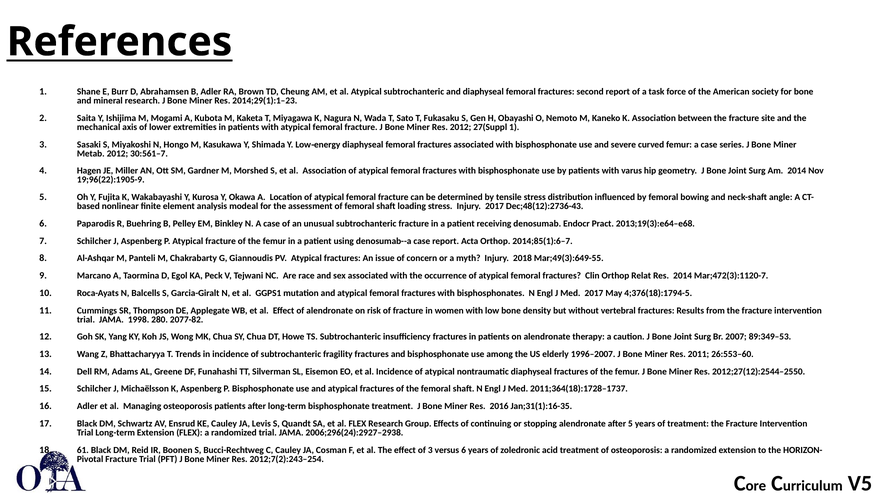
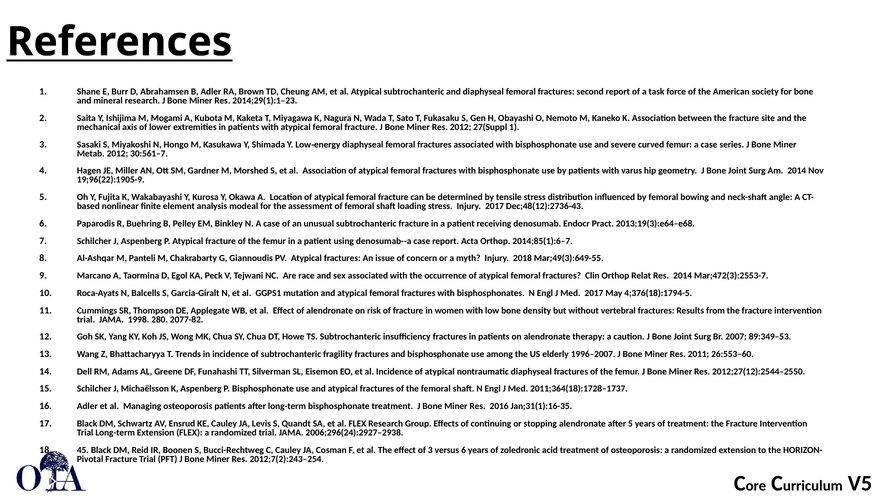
Mar;472(3):1120-7: Mar;472(3):1120-7 -> Mar;472(3):2553-7 (731, 276)
61: 61 -> 45 (83, 450)
